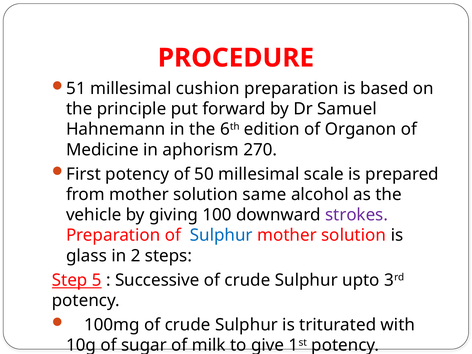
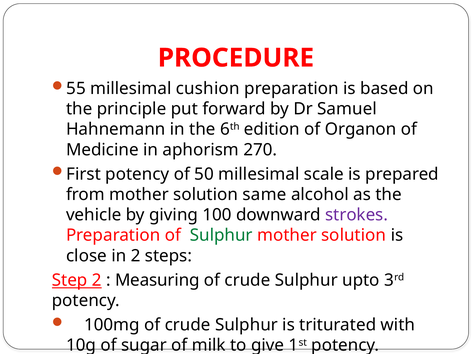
51: 51 -> 55 (76, 88)
Sulphur colour: blue -> green (221, 235)
glass: glass -> close (86, 256)
Step 5: 5 -> 2 (97, 280)
Successive: Successive -> Measuring (157, 280)
